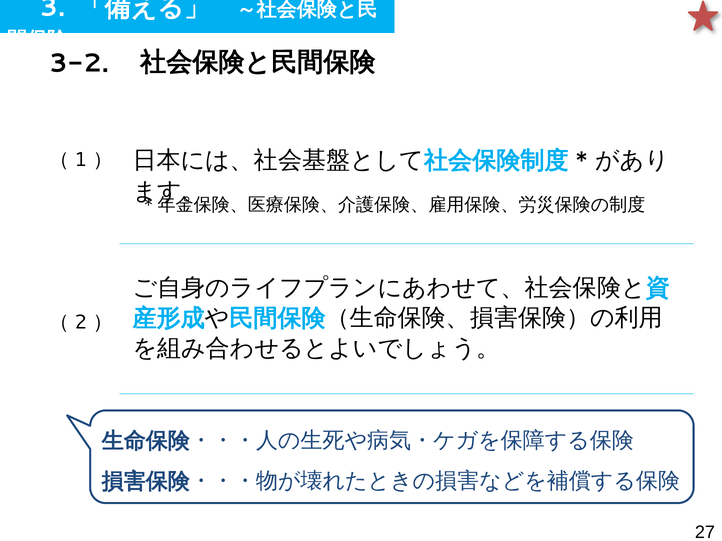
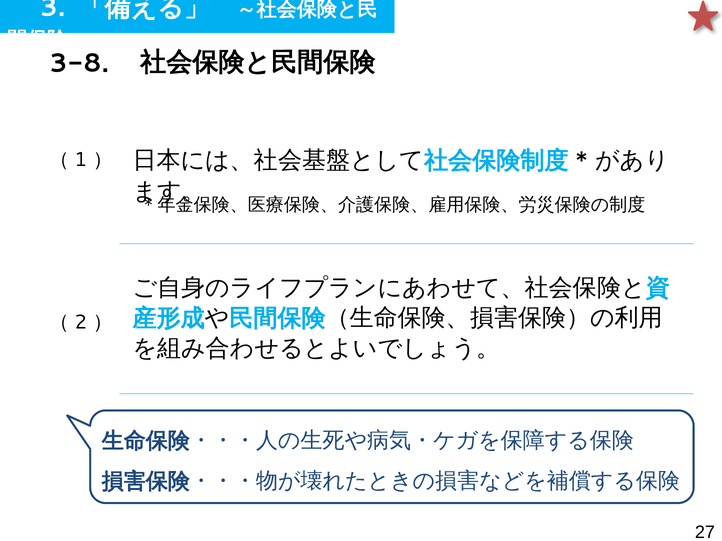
3-2: 3-2 -> 3-8 (79, 63)
